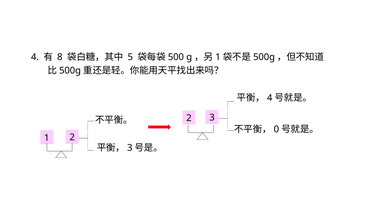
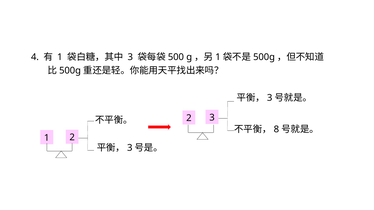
8: 8 -> 1 (60, 57)
5: 5 -> 3 (130, 57)
4: 4 -> 3 (270, 98)
0: 0 -> 8 (276, 129)
